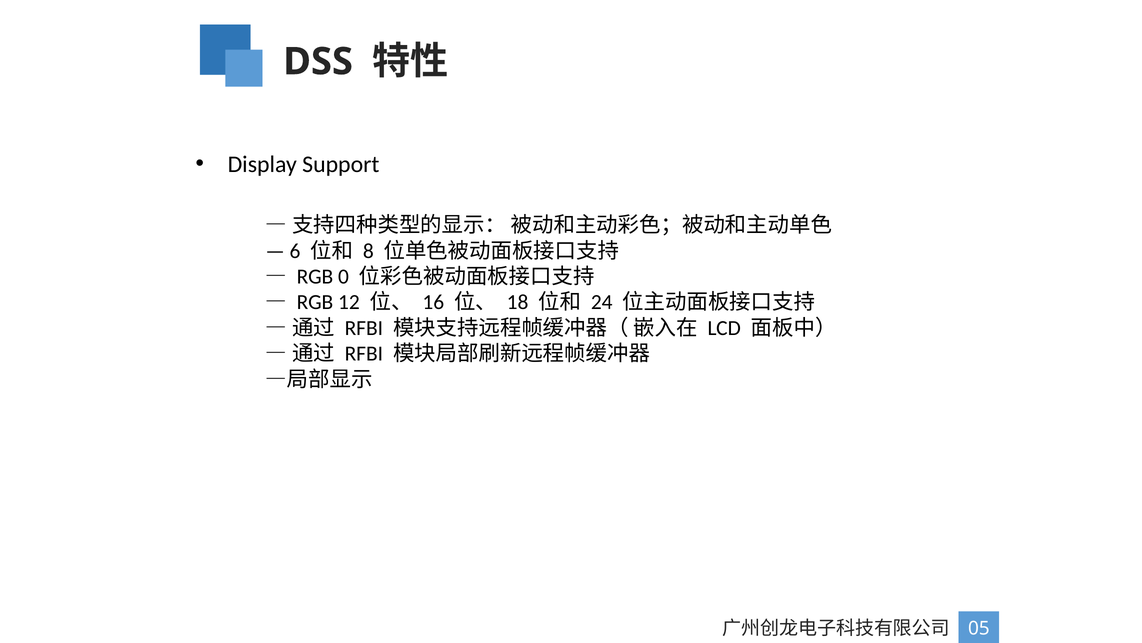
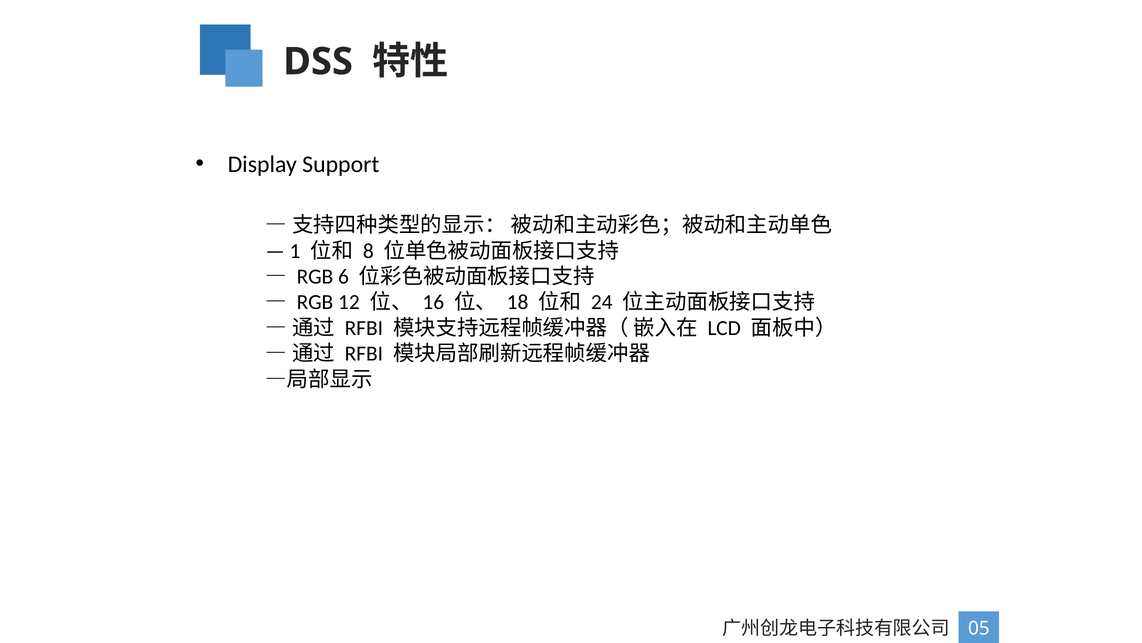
6: 6 -> 1 (295, 251)
0: 0 -> 6 (344, 276)
